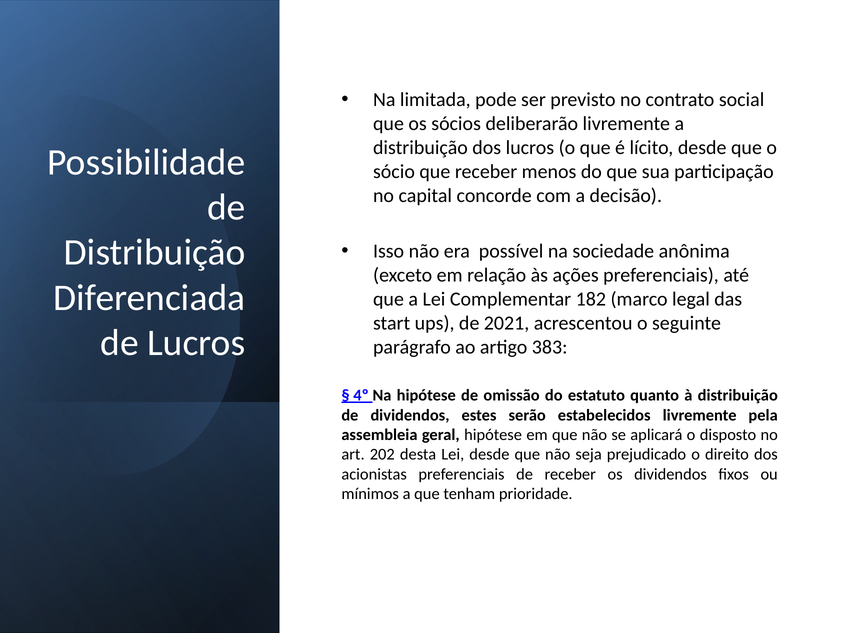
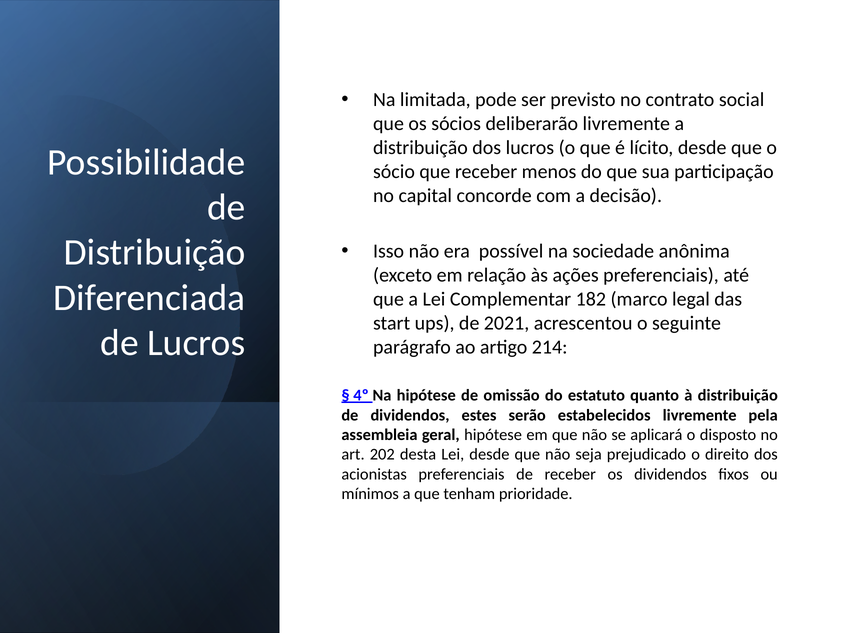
383: 383 -> 214 (550, 347)
